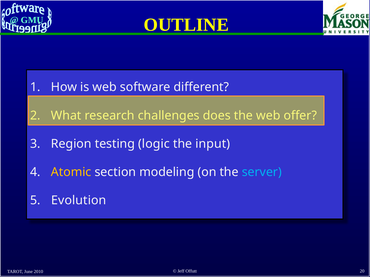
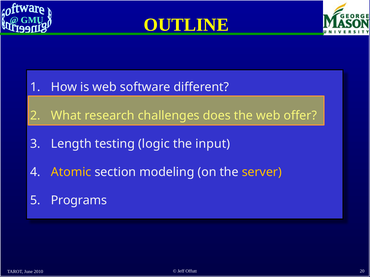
Region: Region -> Length (71, 144)
server colour: light blue -> yellow (262, 172)
Evolution: Evolution -> Programs (79, 201)
